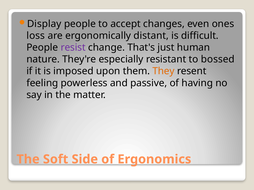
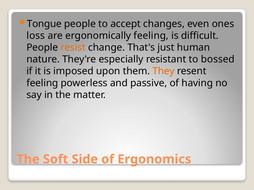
Display: Display -> Tongue (44, 24)
ergonomically distant: distant -> feeling (151, 36)
resist colour: purple -> orange (73, 48)
